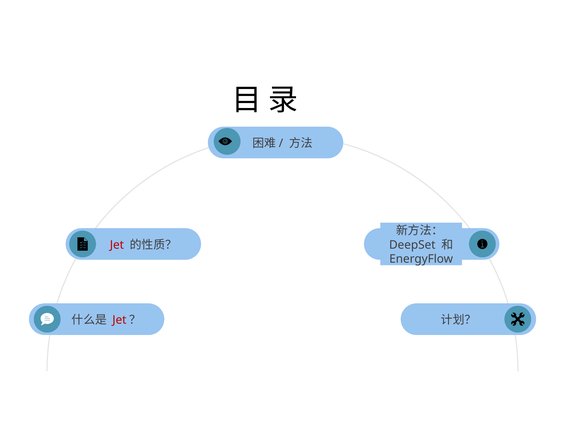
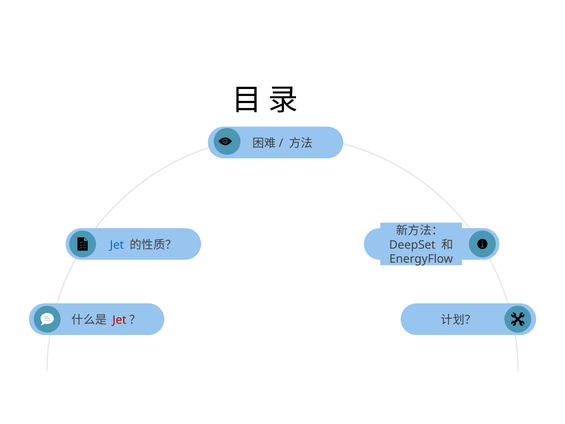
Jet colour: red -> blue (117, 245)
